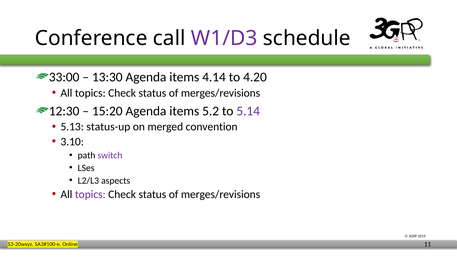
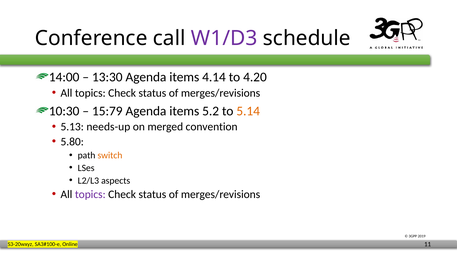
33:00: 33:00 -> 14:00 (64, 77)
12:30: 12:30 -> 10:30 (64, 111)
15:20: 15:20 -> 15:79 (107, 111)
5.14 colour: purple -> orange (248, 111)
status-up: status-up -> needs-up (108, 127)
3.10: 3.10 -> 5.80 (72, 142)
switch colour: purple -> orange (110, 155)
